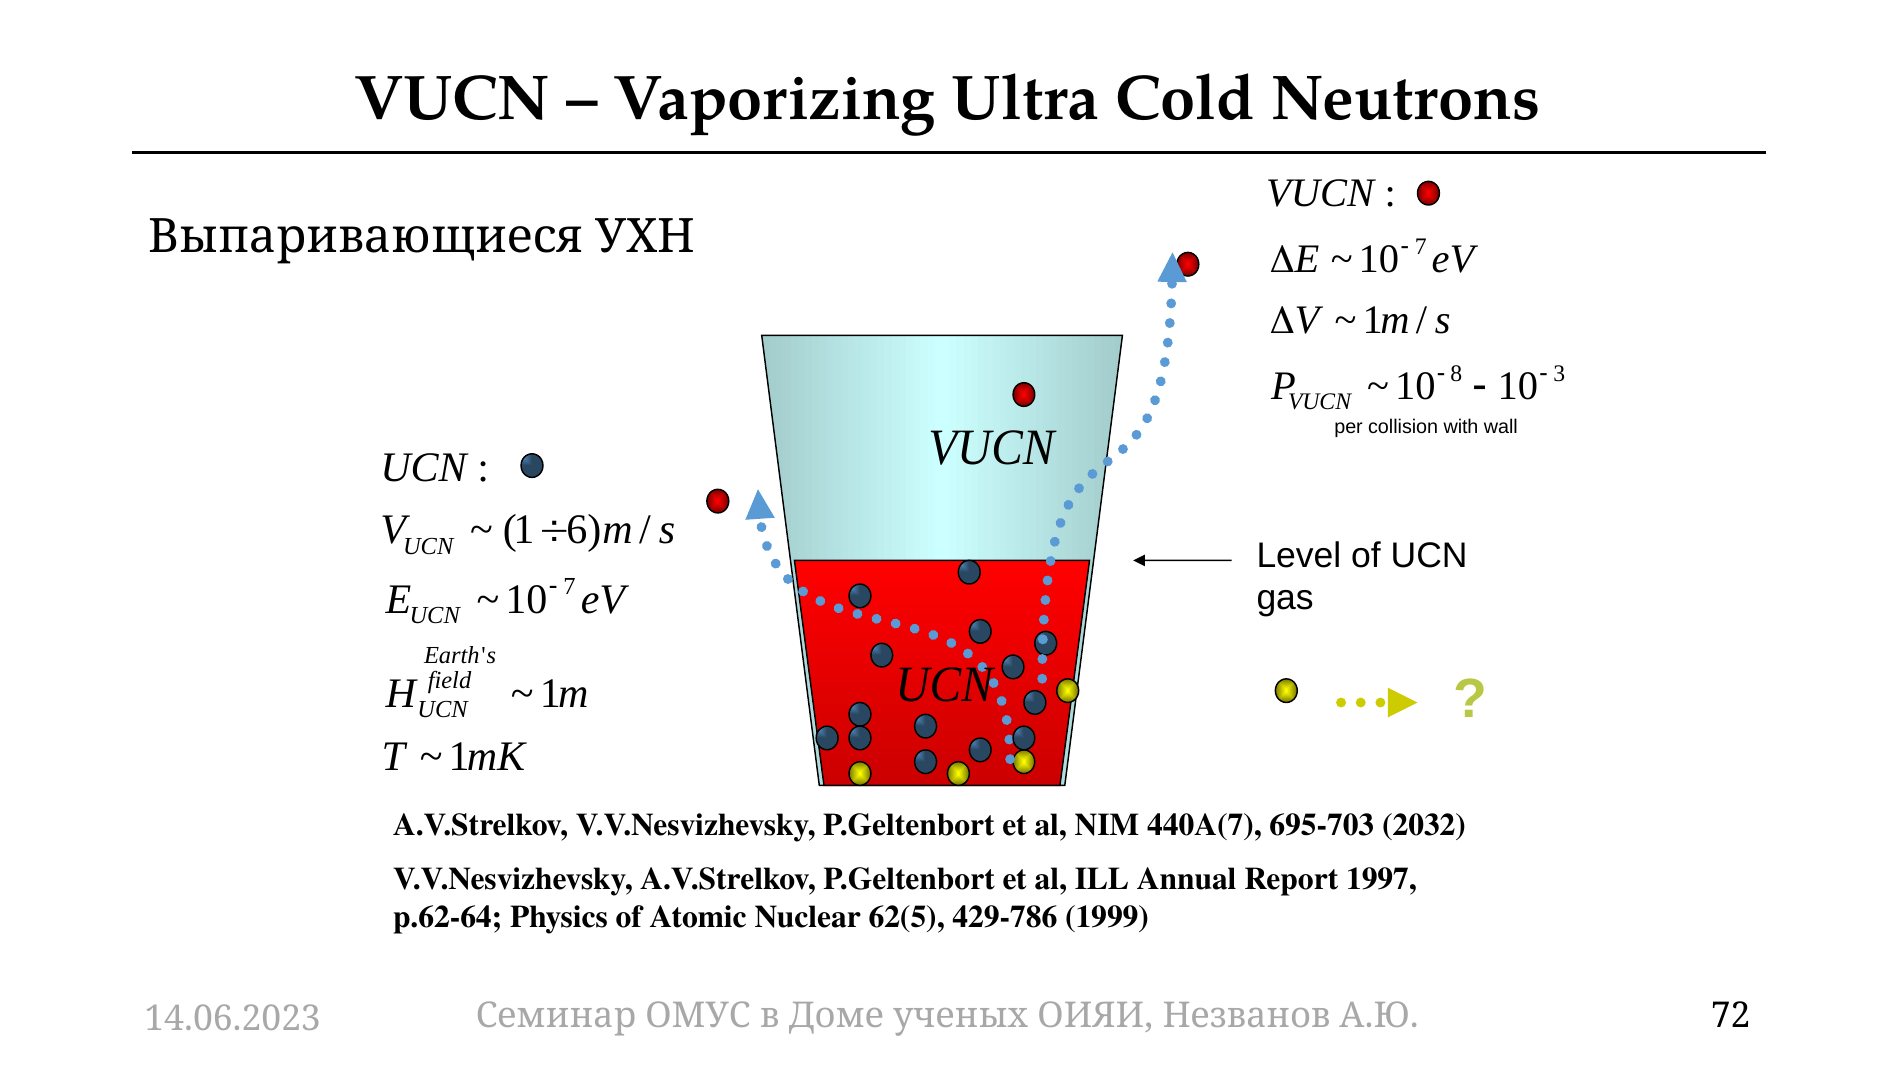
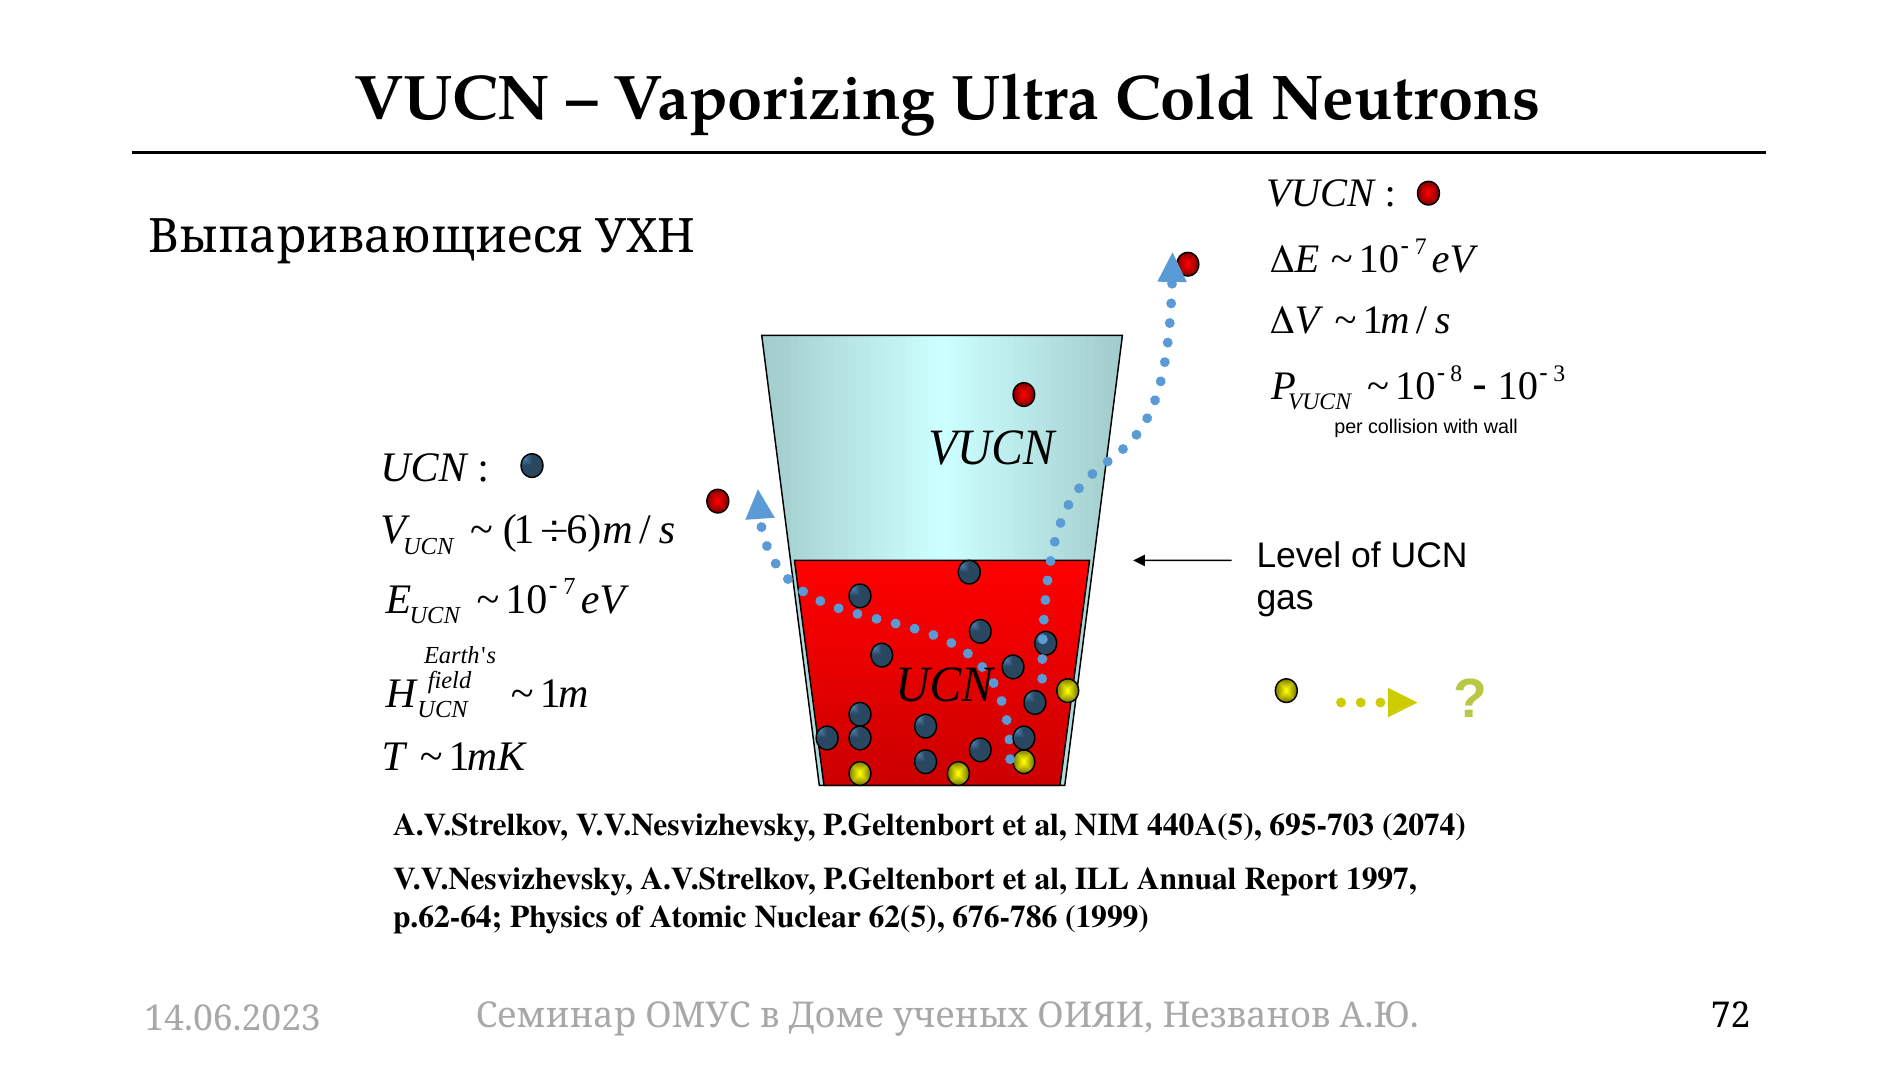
440A(7: 440A(7 -> 440A(5 (1204, 825)
2032: 2032 -> 2074 (1424, 825)
429-786: 429-786 -> 676-786 (1005, 917)
